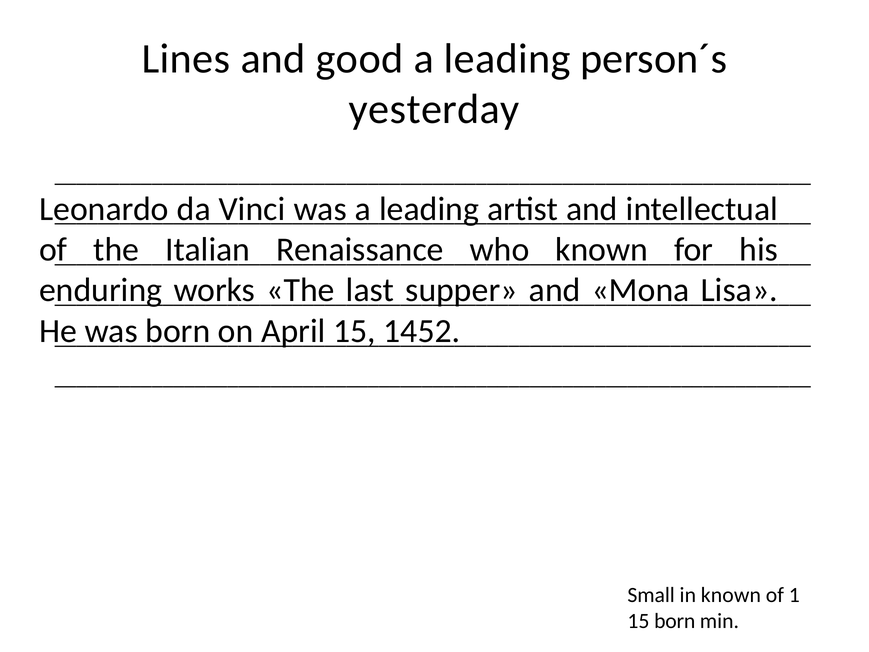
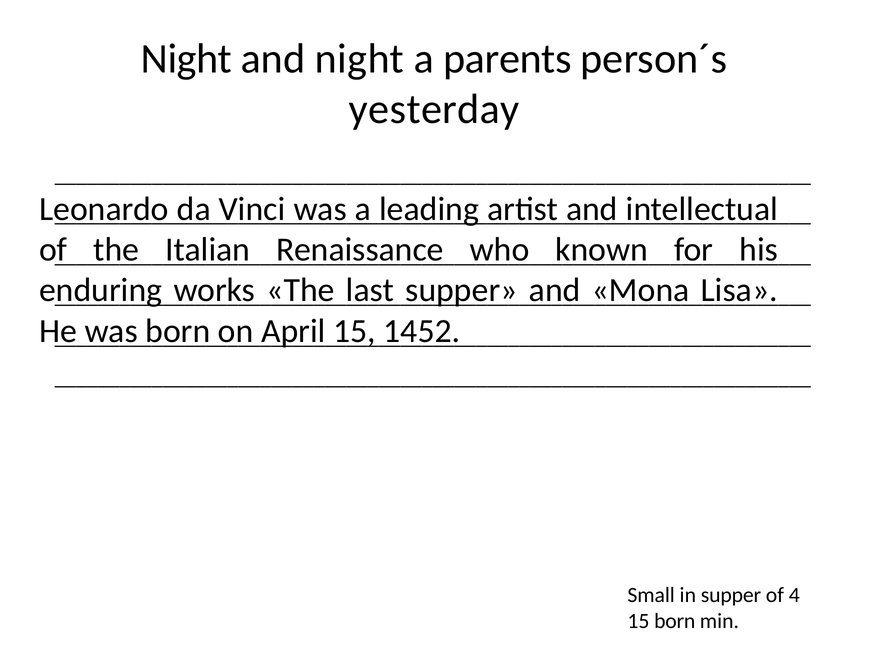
Lines: Lines -> Night (186, 59)
and good: good -> night (360, 59)
leading: leading -> parents (507, 59)
in known: known -> supper (731, 595)
1: 1 -> 4 (794, 595)
